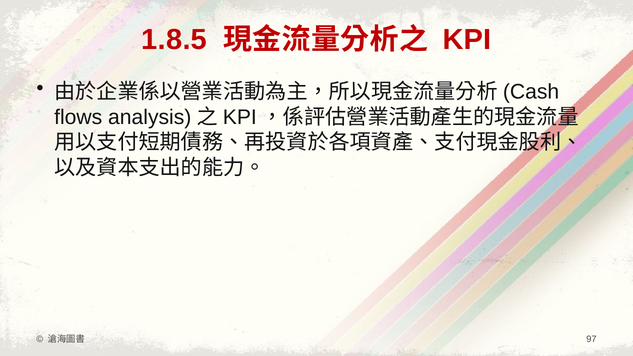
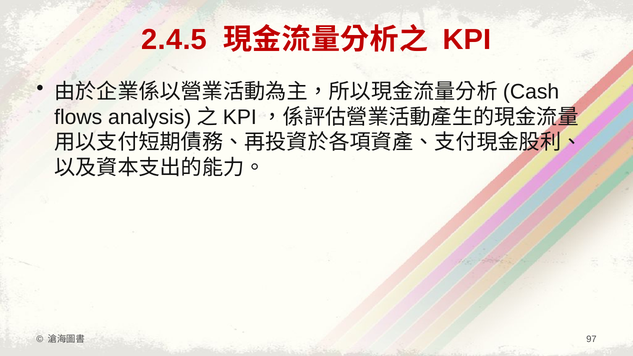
1.8.5: 1.8.5 -> 2.4.5 (174, 40)
